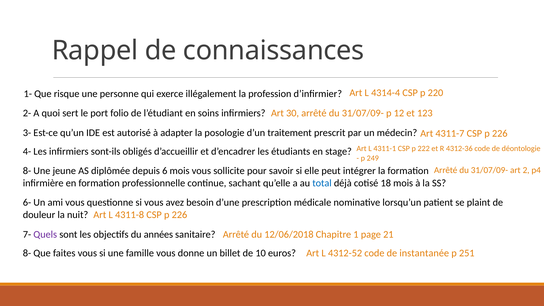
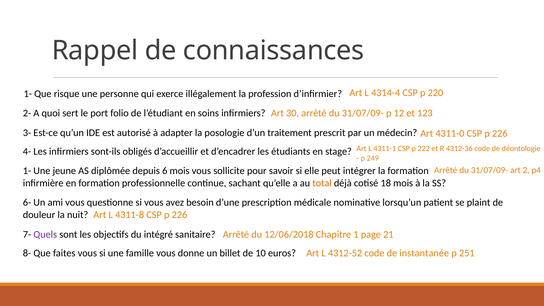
4311-7: 4311-7 -> 4311-0 (450, 133)
8-: 8- -> 1- (27, 171)
total colour: blue -> orange (322, 183)
années: années -> intégré (158, 235)
